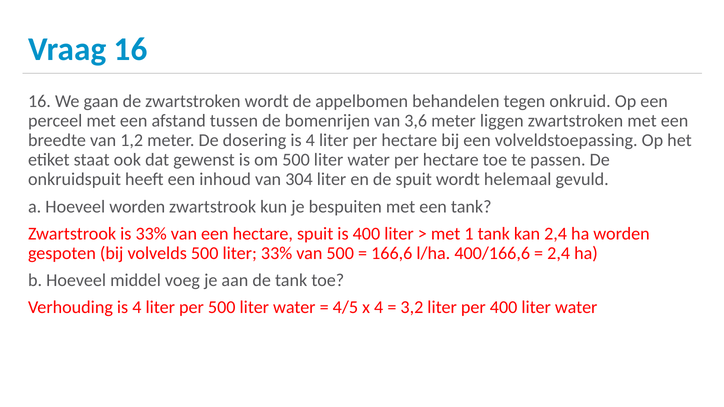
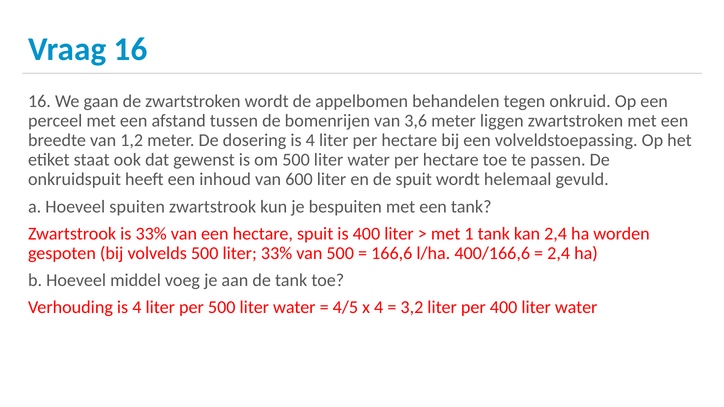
304: 304 -> 600 (299, 180)
Hoeveel worden: worden -> spuiten (137, 207)
